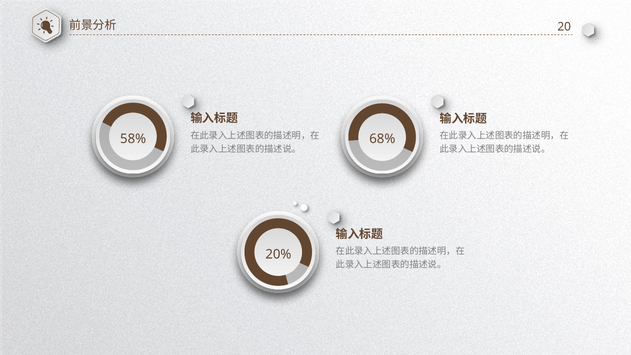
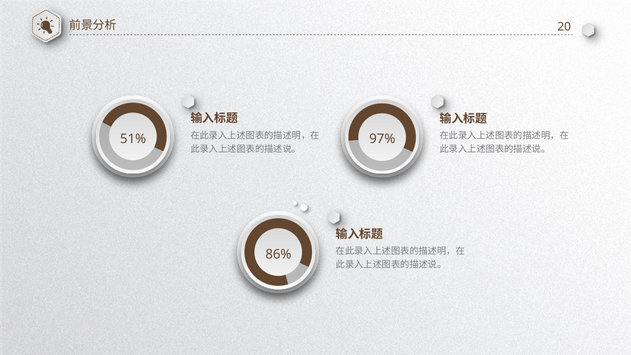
58%: 58% -> 51% (133, 139)
68%: 68% -> 97% (382, 139)
20%: 20% -> 86% (278, 254)
